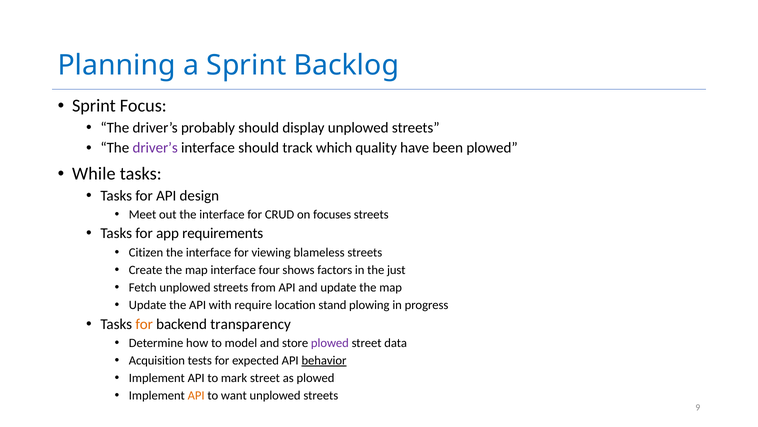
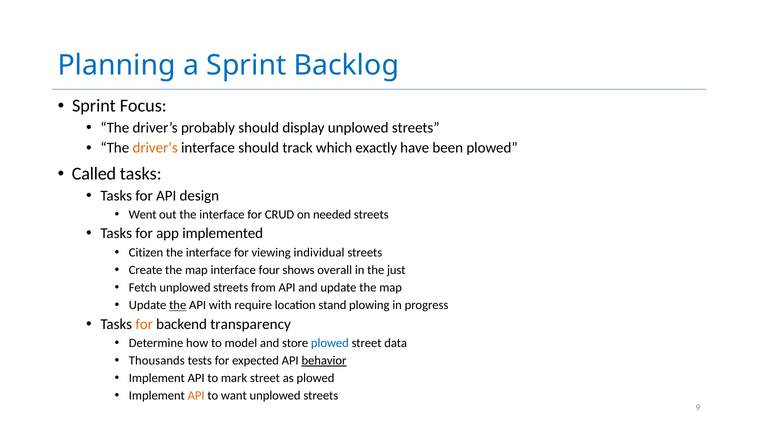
driver’s colour: purple -> orange (155, 148)
quality: quality -> exactly (376, 148)
While: While -> Called (94, 174)
Meet: Meet -> Went (143, 214)
focuses: focuses -> needed (332, 214)
requirements: requirements -> implemented (223, 233)
blameless: blameless -> individual (319, 252)
factors: factors -> overall (335, 270)
the underline: none -> present (178, 305)
plowed colour: purple -> blue (330, 342)
Acquisition: Acquisition -> Thousands (157, 360)
